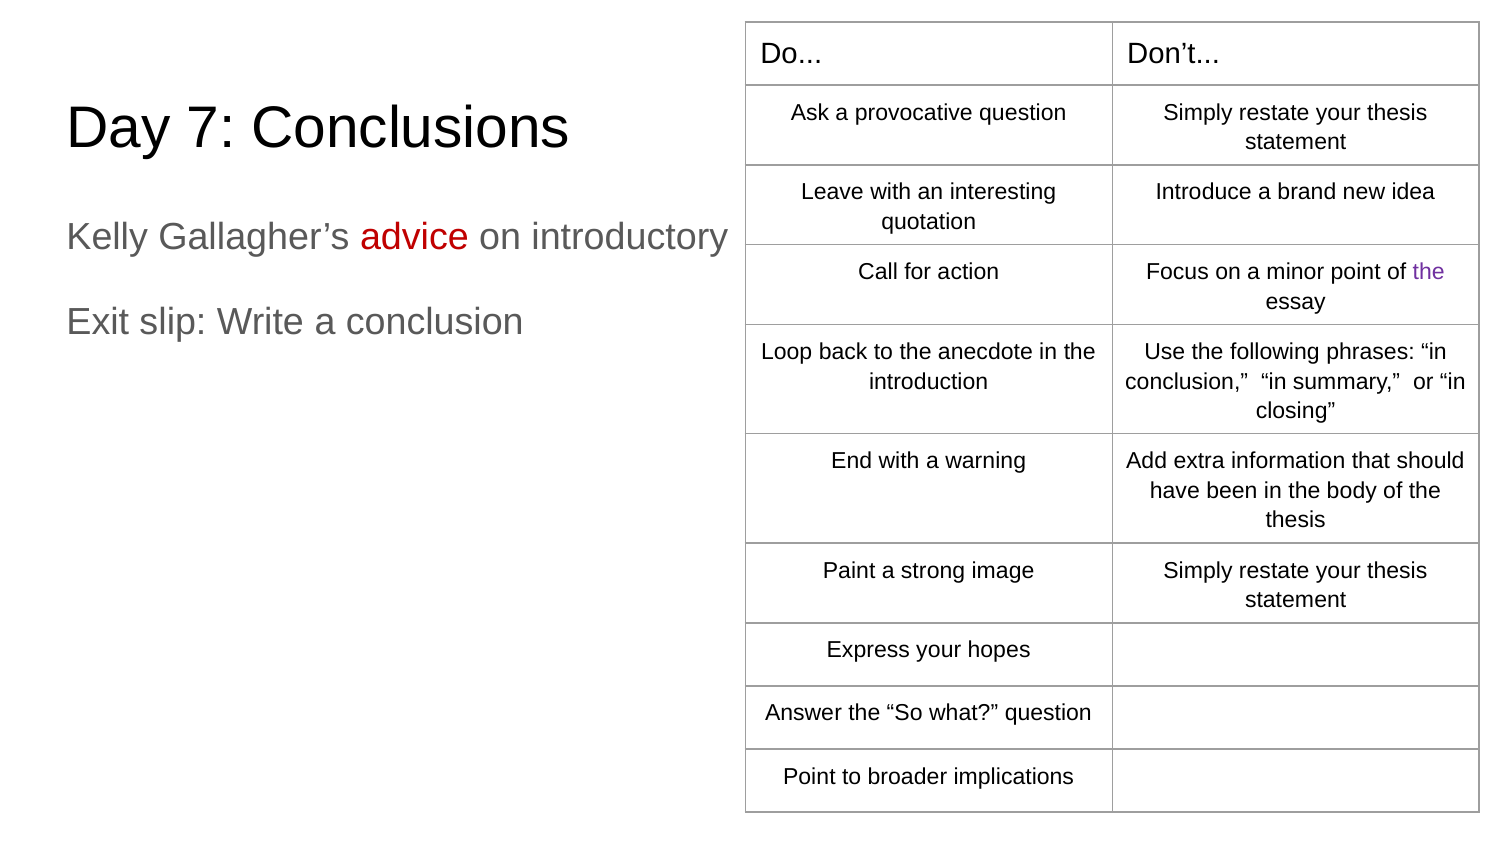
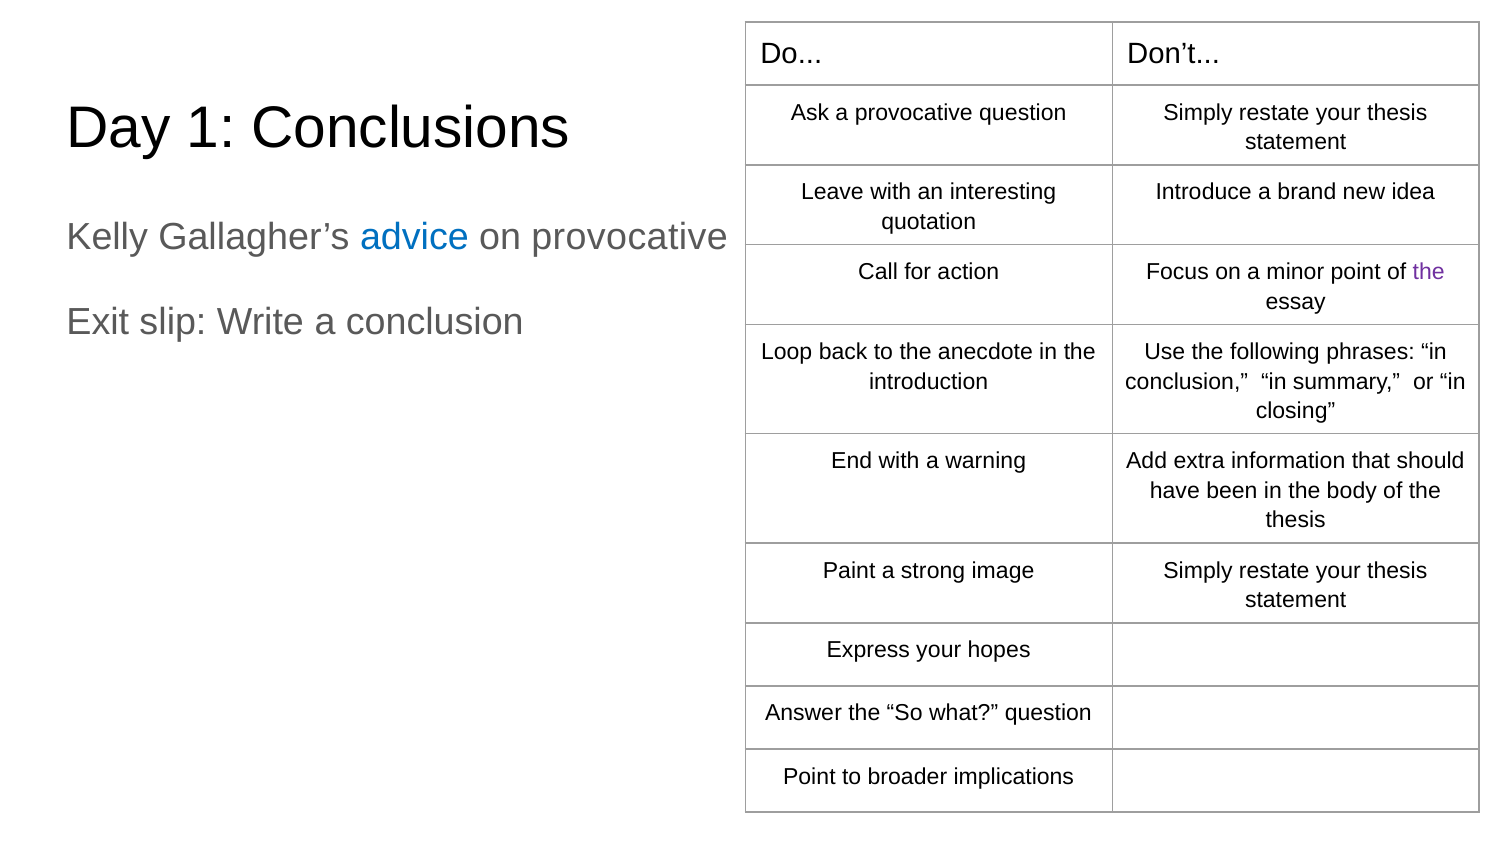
7: 7 -> 1 (211, 128)
advice colour: red -> blue (414, 237)
on introductory: introductory -> provocative (630, 237)
